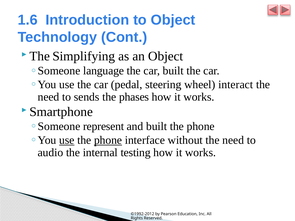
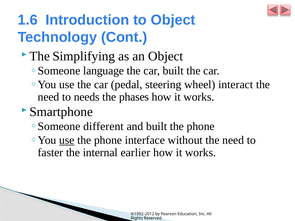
sends: sends -> needs (87, 97)
represent: represent -> different (103, 127)
phone underline: present -> none (108, 140)
audio: audio -> faster (50, 153)
testing: testing -> earlier (135, 153)
